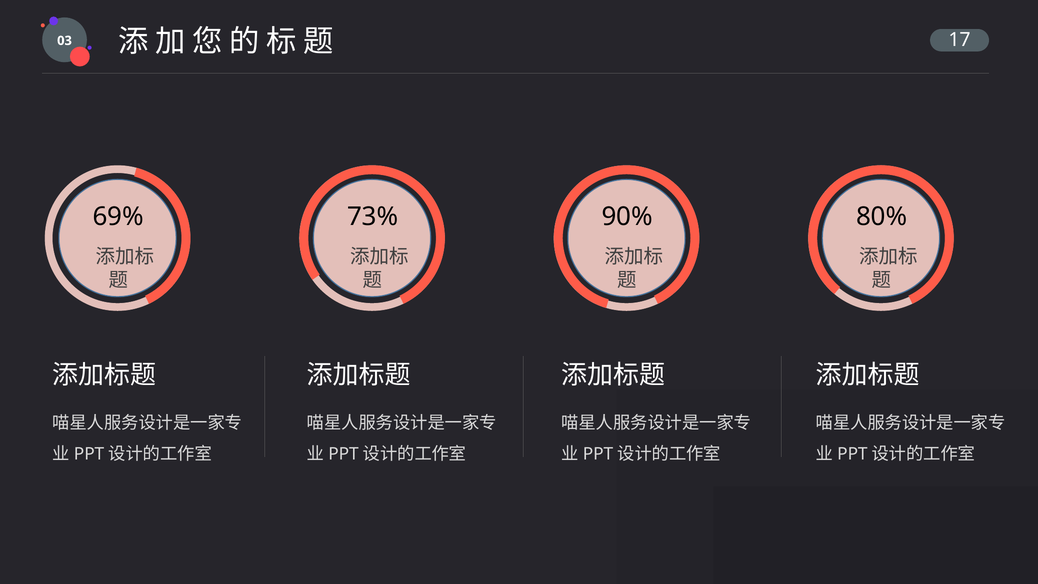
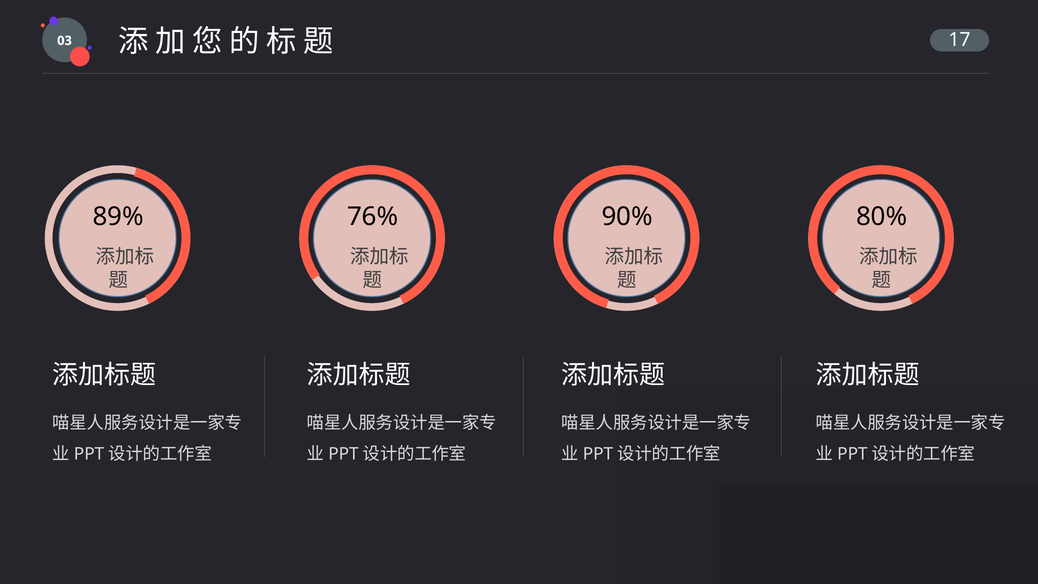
69%: 69% -> 89% (118, 217)
73%: 73% -> 76% (373, 217)
